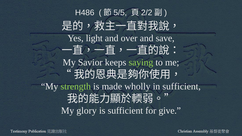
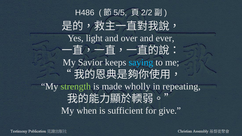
save: save -> ever (165, 38)
saying colour: light green -> light blue (141, 62)
in sufficient: sufficient -> repeating (182, 87)
glory: glory -> when (87, 111)
